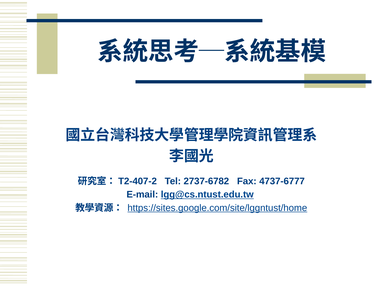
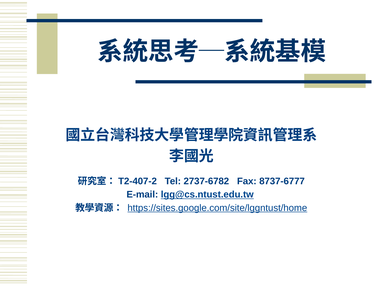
4737-6777: 4737-6777 -> 8737-6777 (282, 181)
